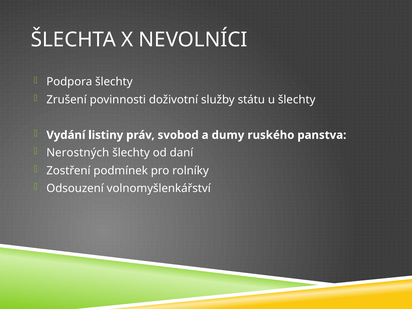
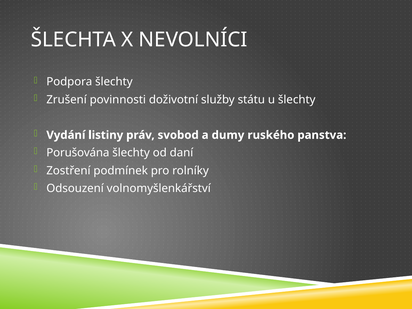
Nerostných: Nerostných -> Porušována (78, 153)
